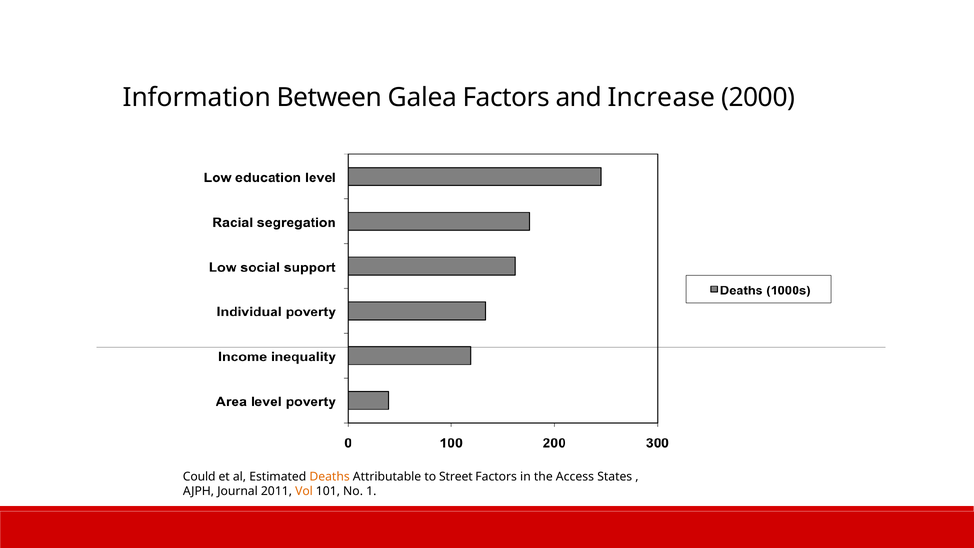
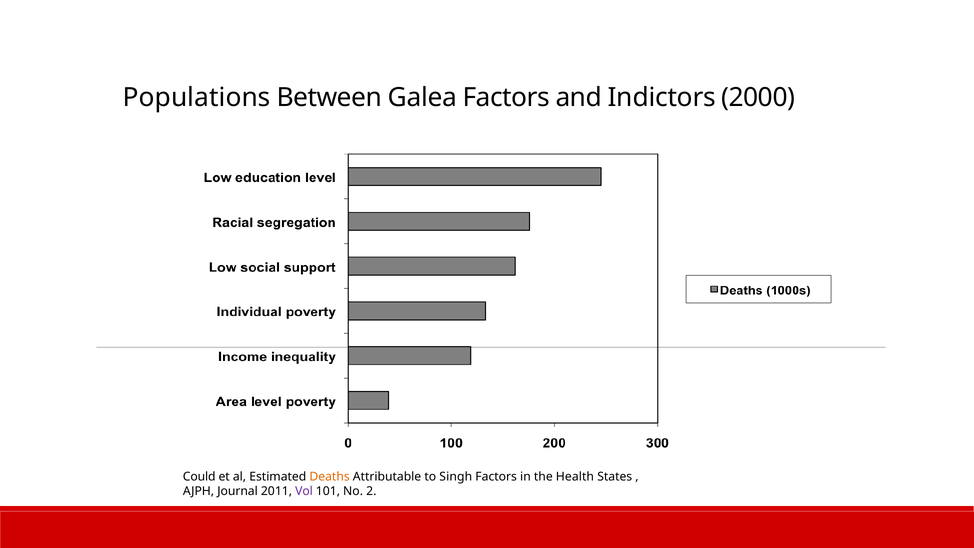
Information: Information -> Populations (197, 98)
Increase: Increase -> Indictors (662, 98)
Street: Street -> Singh (456, 477)
Access: Access -> Health (575, 477)
Vol colour: orange -> purple (304, 491)
1: 1 -> 2 (371, 491)
